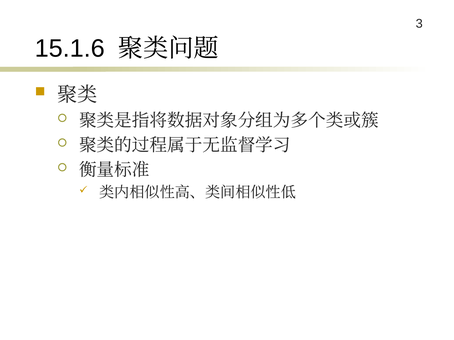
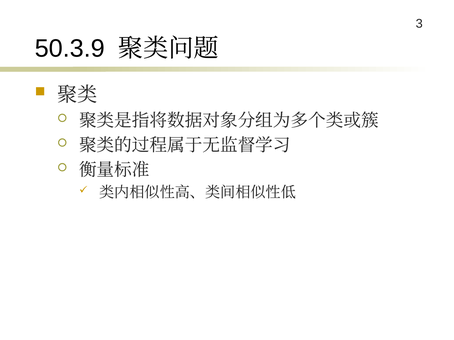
15.1.6: 15.1.6 -> 50.3.9 (70, 48)
